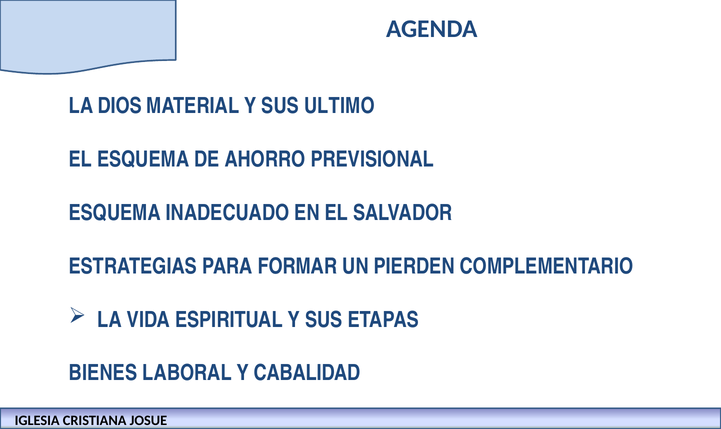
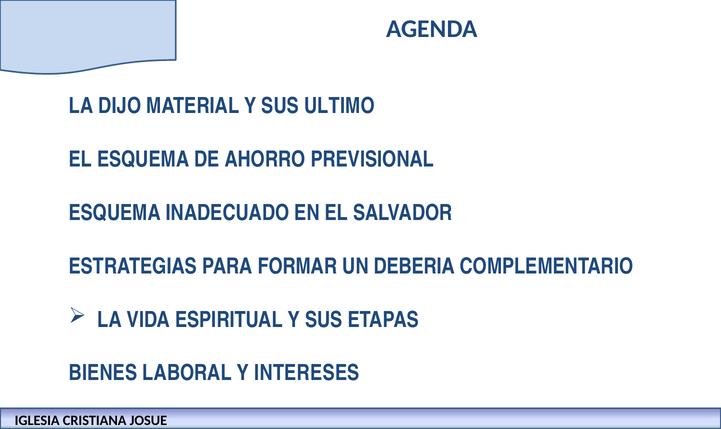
DIOS: DIOS -> DIJO (120, 106)
PIERDEN: PIERDEN -> DEBERIA (414, 266)
CABALIDAD: CABALIDAD -> INTERESES (307, 373)
